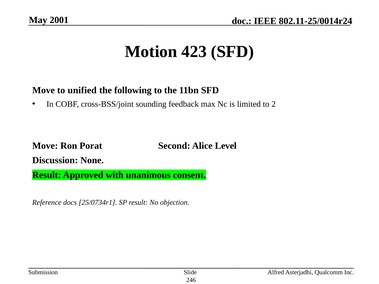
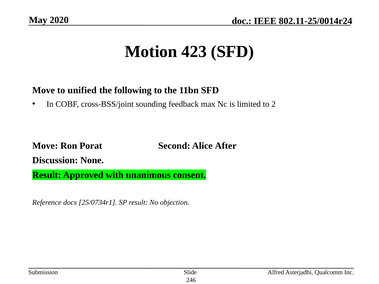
2001: 2001 -> 2020 (59, 20)
Level: Level -> After (226, 146)
